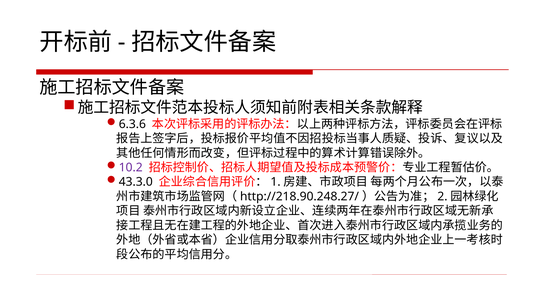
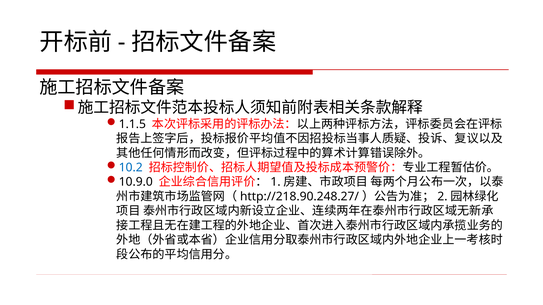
6.3.6: 6.3.6 -> 1.1.5 (132, 124)
10.2 colour: purple -> blue (131, 168)
43.3.0: 43.3.0 -> 10.9.0 (136, 182)
